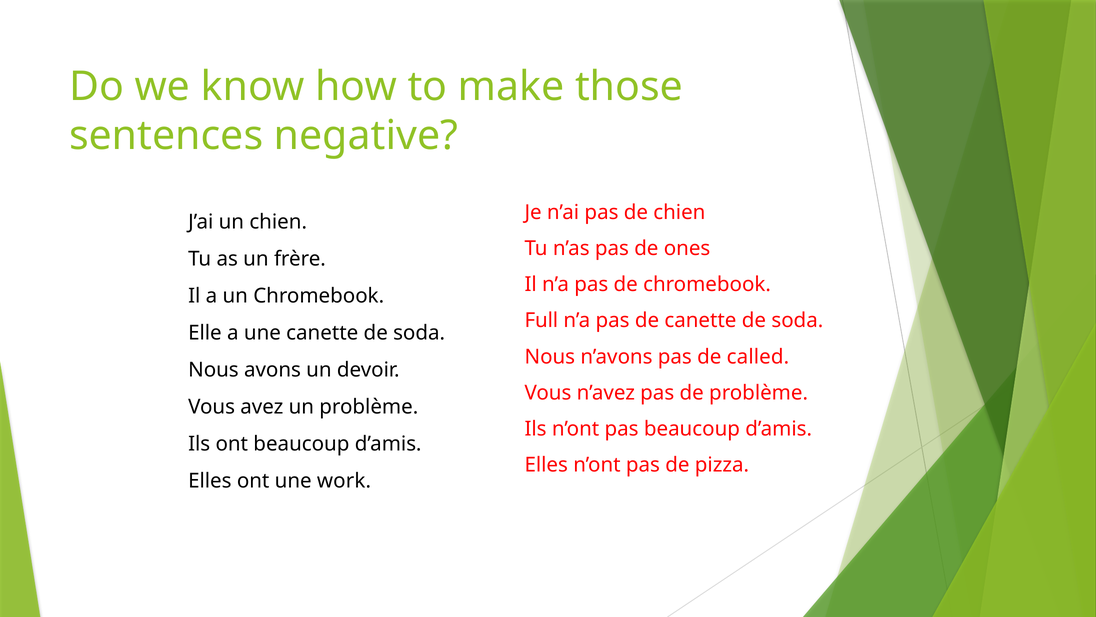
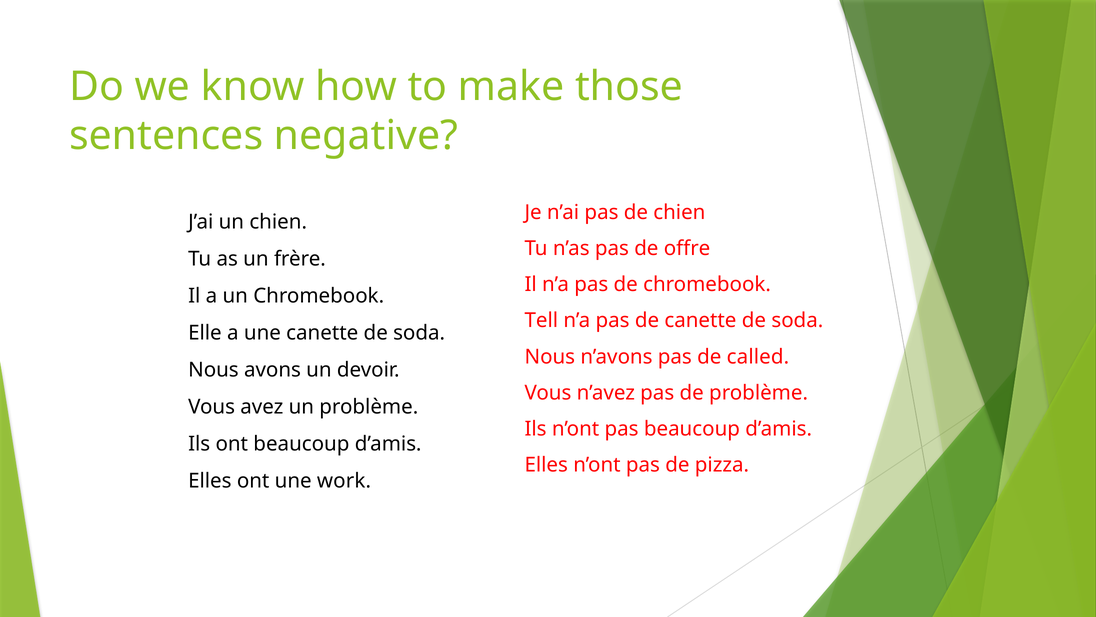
ones: ones -> offre (687, 248)
Full: Full -> Tell (541, 320)
